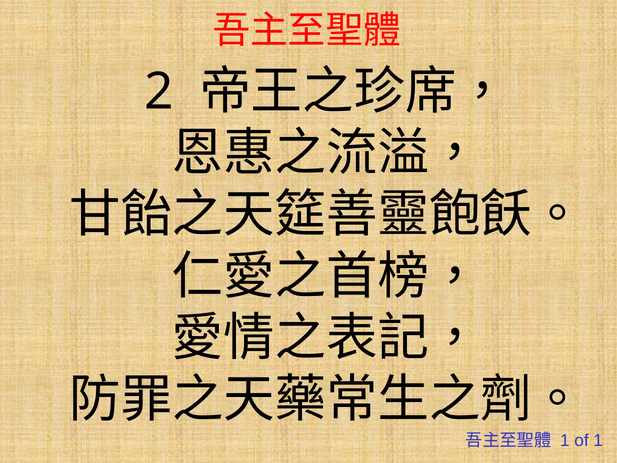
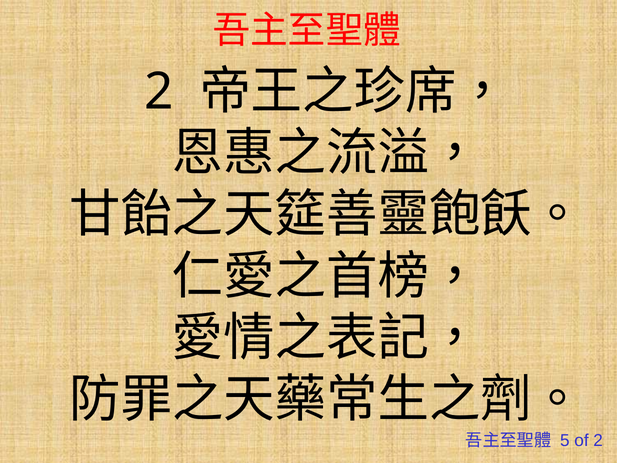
1: 1 -> 5 (565, 440)
of 1: 1 -> 2 (598, 440)
